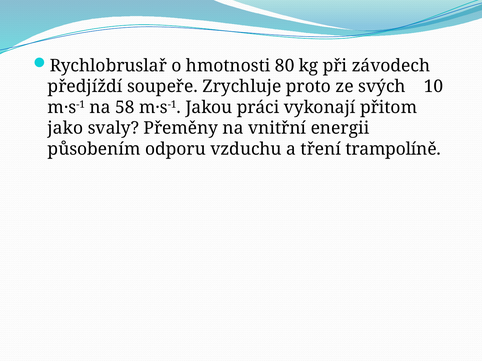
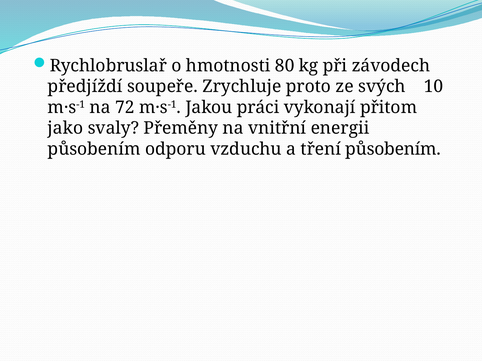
58: 58 -> 72 (125, 107)
tření trampolíně: trampolíně -> působením (393, 149)
